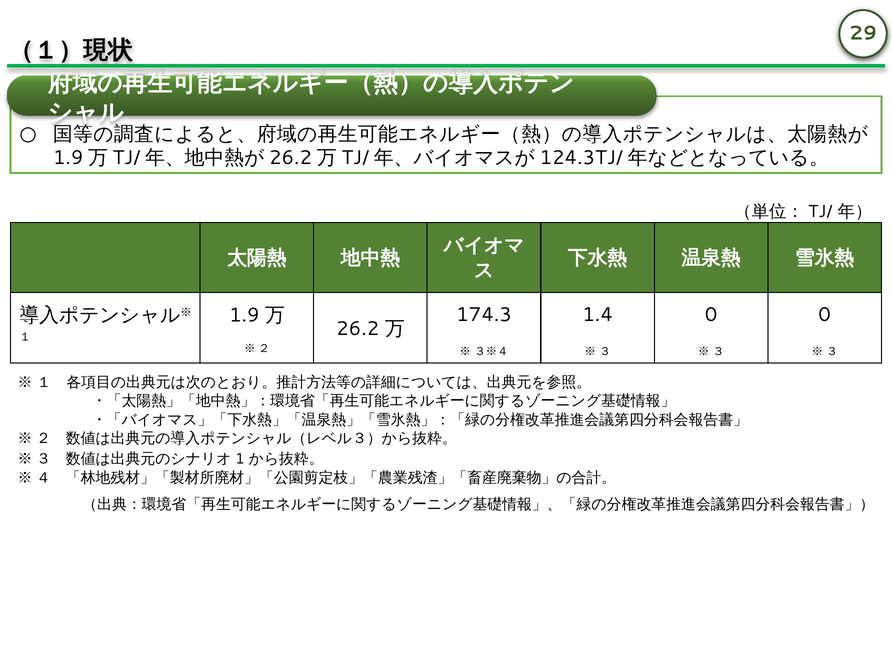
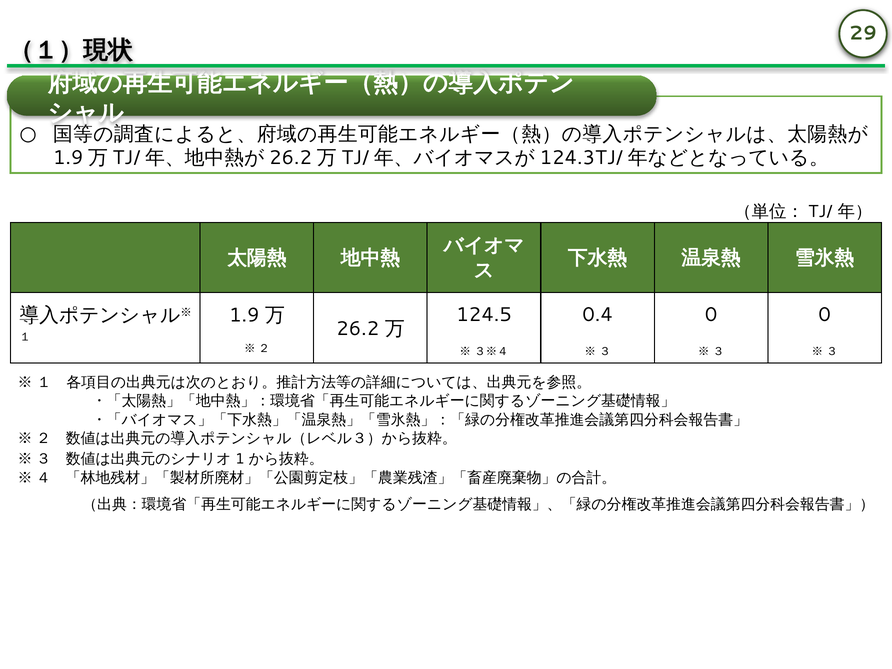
174.3: 174.3 -> 124.5 (484, 315)
1.4: 1.4 -> 0.4 (598, 315)
